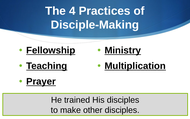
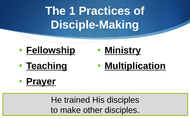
4: 4 -> 1 (72, 11)
